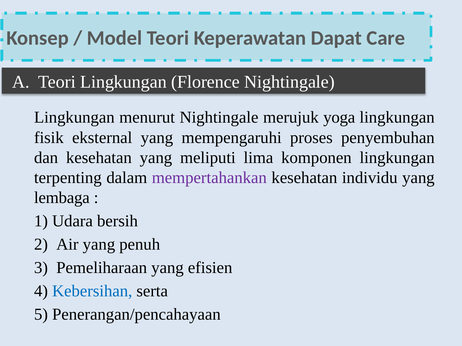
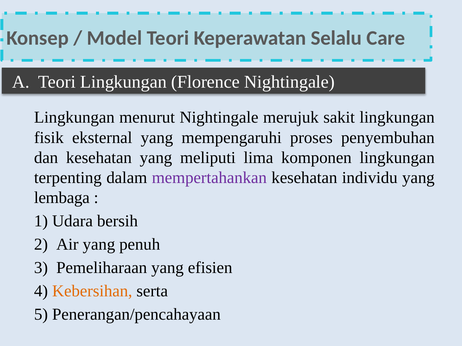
Dapat: Dapat -> Selalu (336, 38)
yoga: yoga -> sakit (339, 118)
Kebersihan colour: blue -> orange (92, 291)
